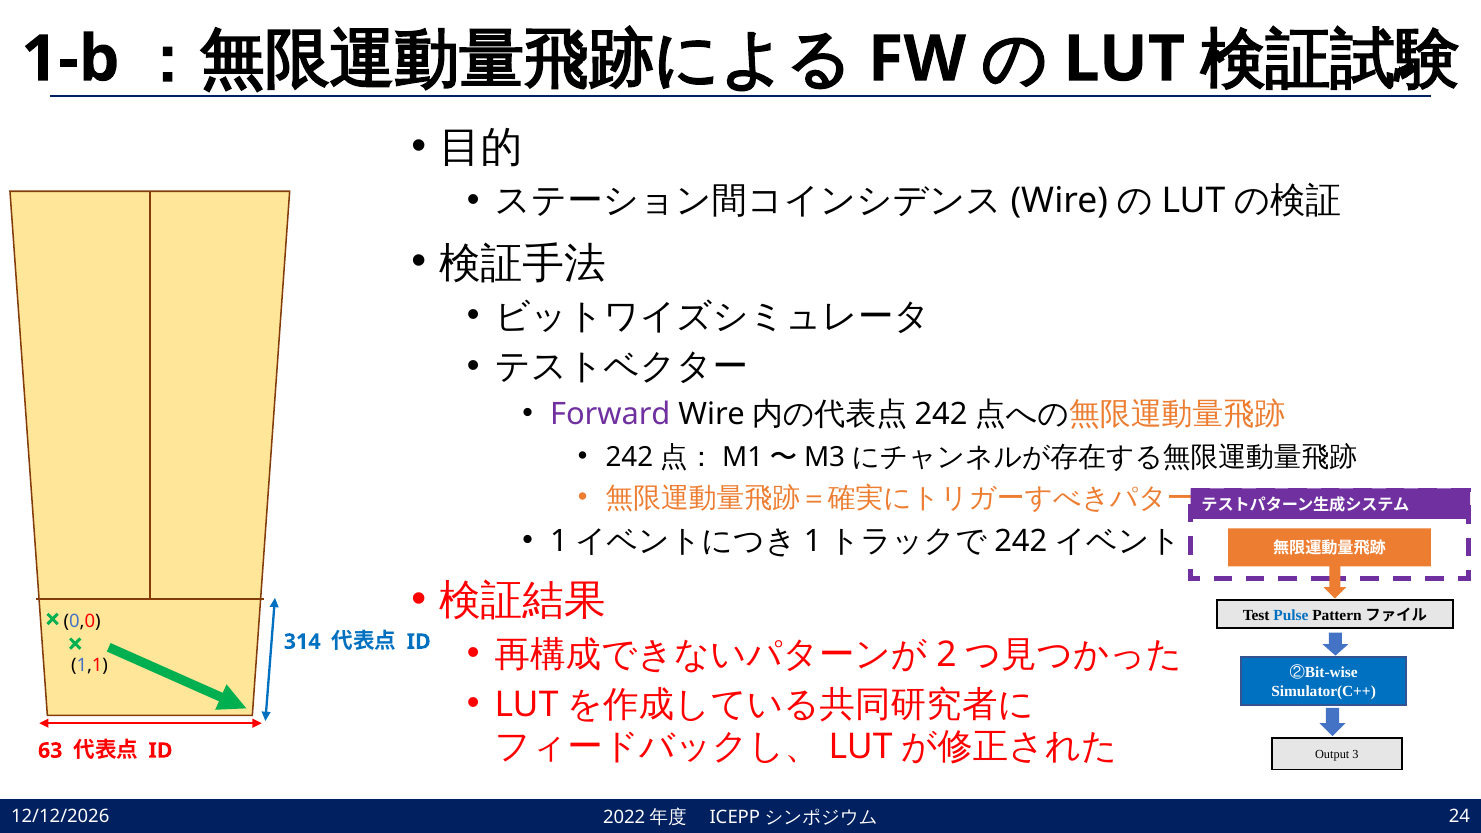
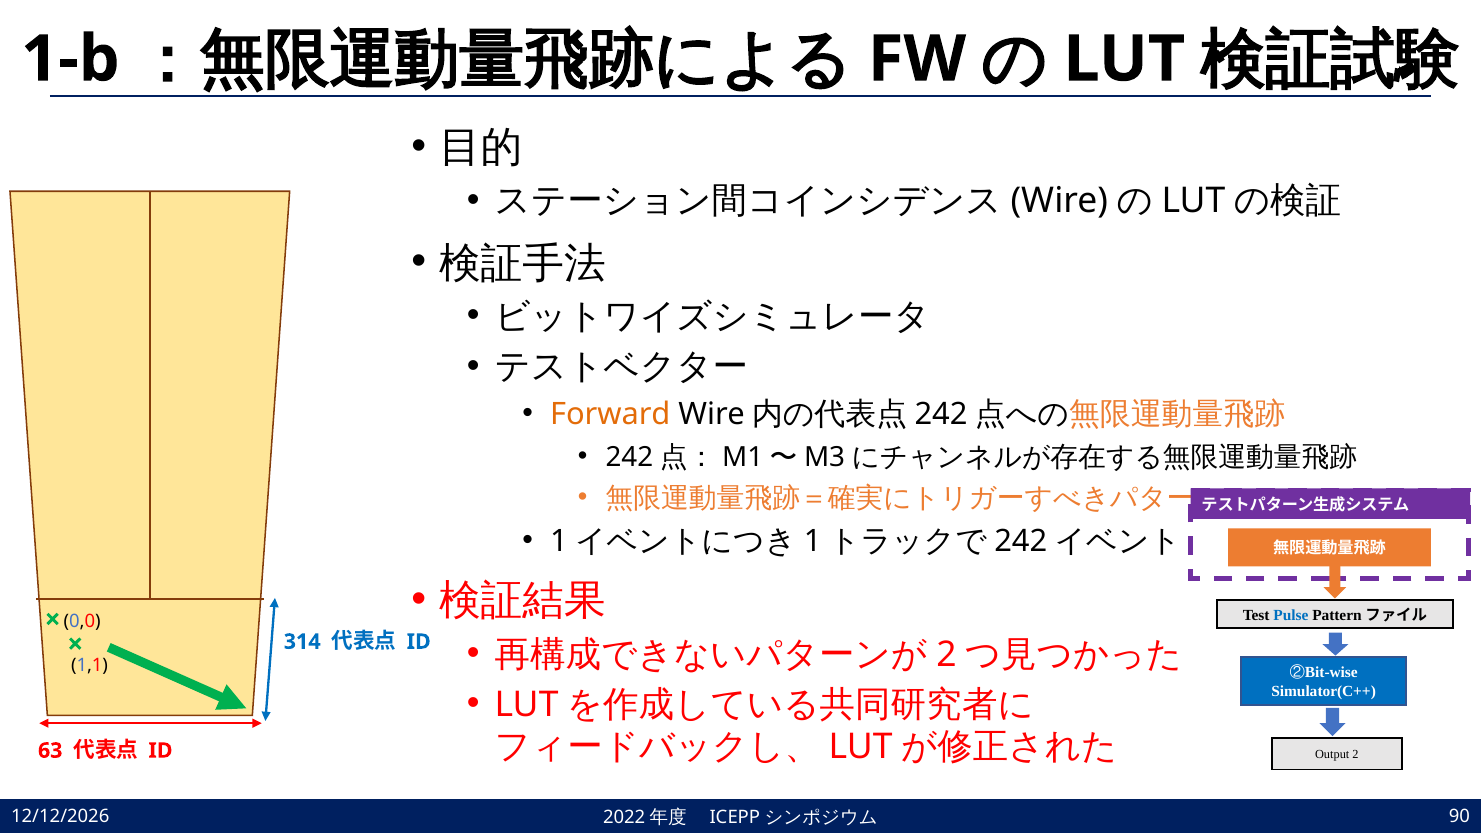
Forward colour: purple -> orange (610, 414)
Output 3: 3 -> 2 (1355, 755)
24: 24 -> 90 (1459, 816)
